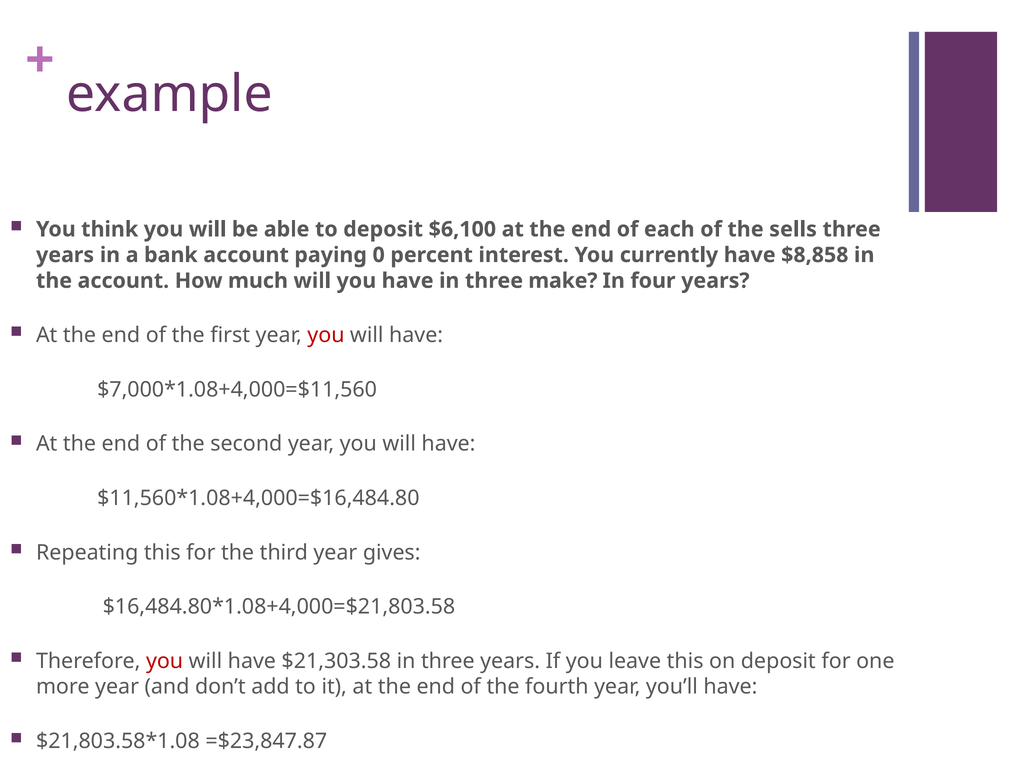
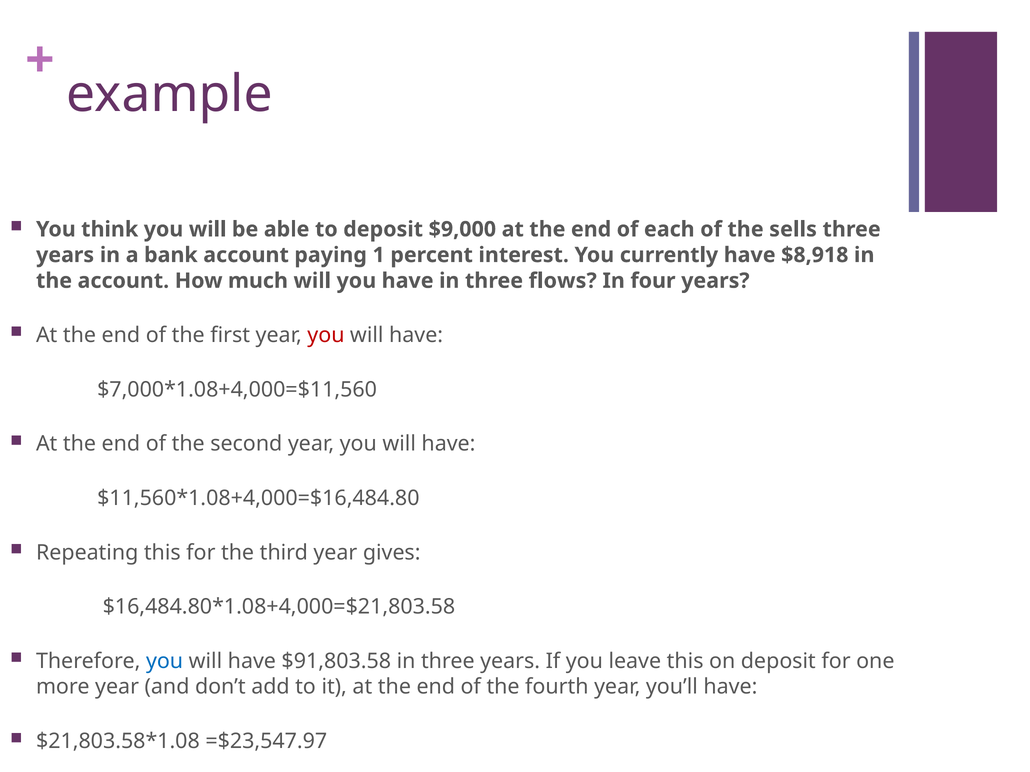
$6,100: $6,100 -> $9,000 (462, 229)
0: 0 -> 1 (379, 255)
$8,858: $8,858 -> $8,918 (815, 255)
make: make -> flows (563, 281)
you colour: red -> blue (165, 662)
$21,303.58: $21,303.58 -> $91,803.58 (336, 662)
=$23,847.87: =$23,847.87 -> =$23,547.97 (266, 742)
